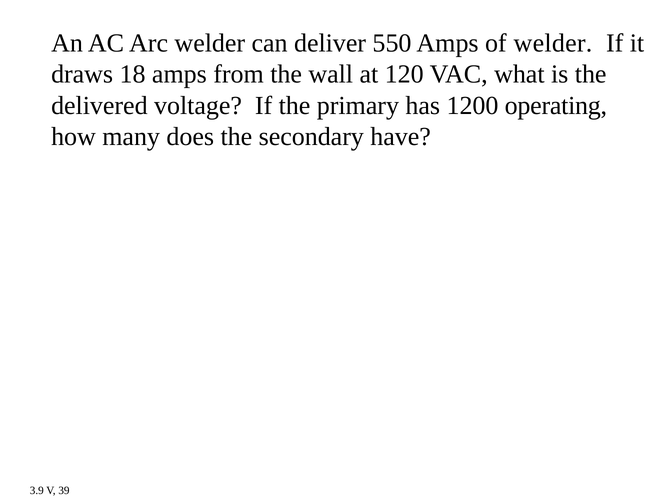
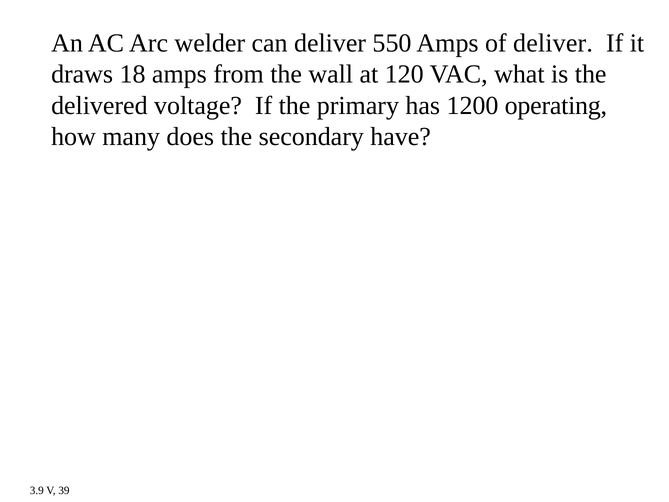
of welder: welder -> deliver (553, 43)
